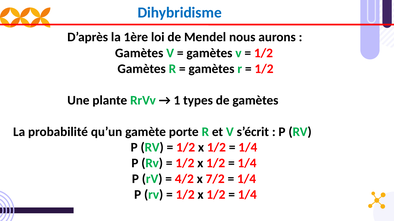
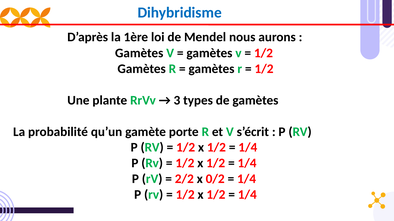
1: 1 -> 3 (177, 101)
4/2: 4/2 -> 2/2 (184, 179)
7/2: 7/2 -> 0/2 (215, 179)
